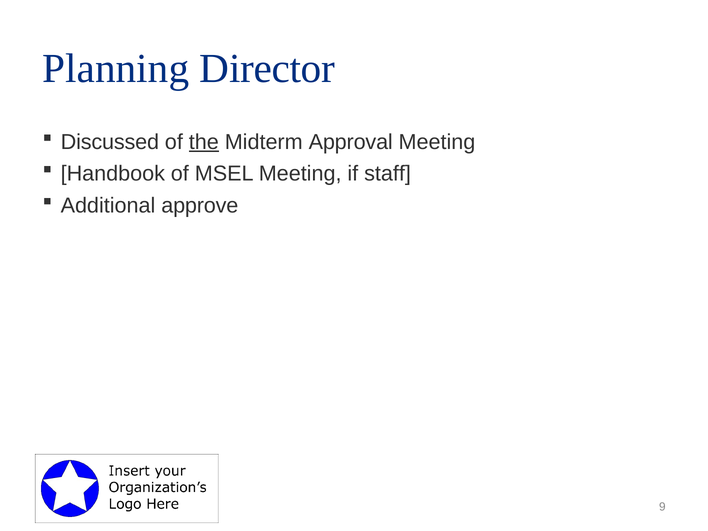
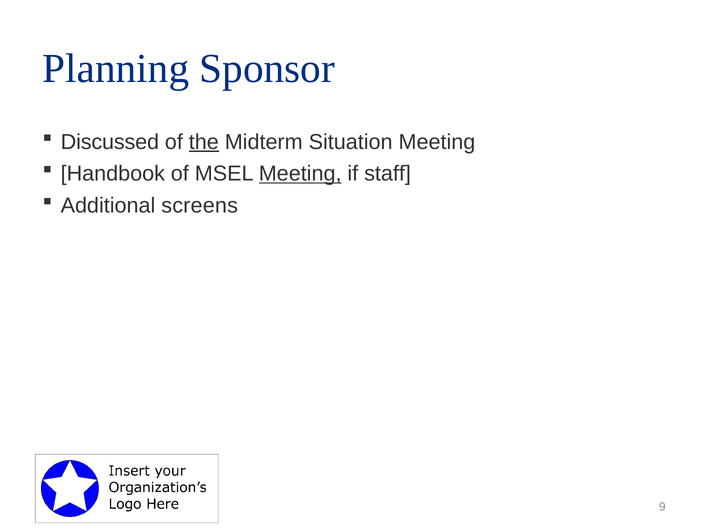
Director: Director -> Sponsor (267, 68)
Approval: Approval -> Situation (351, 142)
Meeting underline: none -> present (300, 174)
approve: approve -> screens (200, 206)
